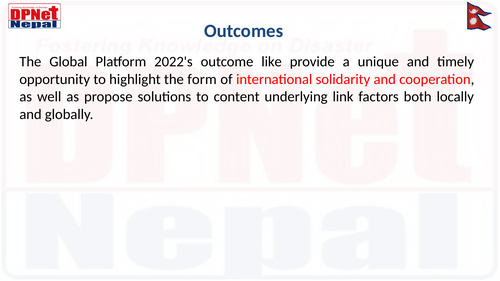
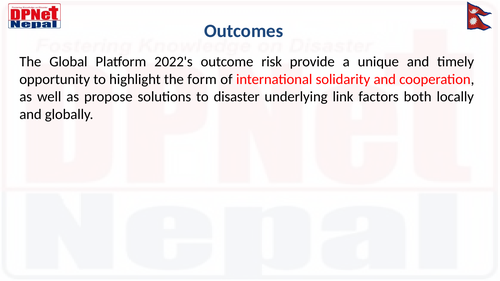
like: like -> risk (272, 62)
content: content -> disaster (237, 97)
